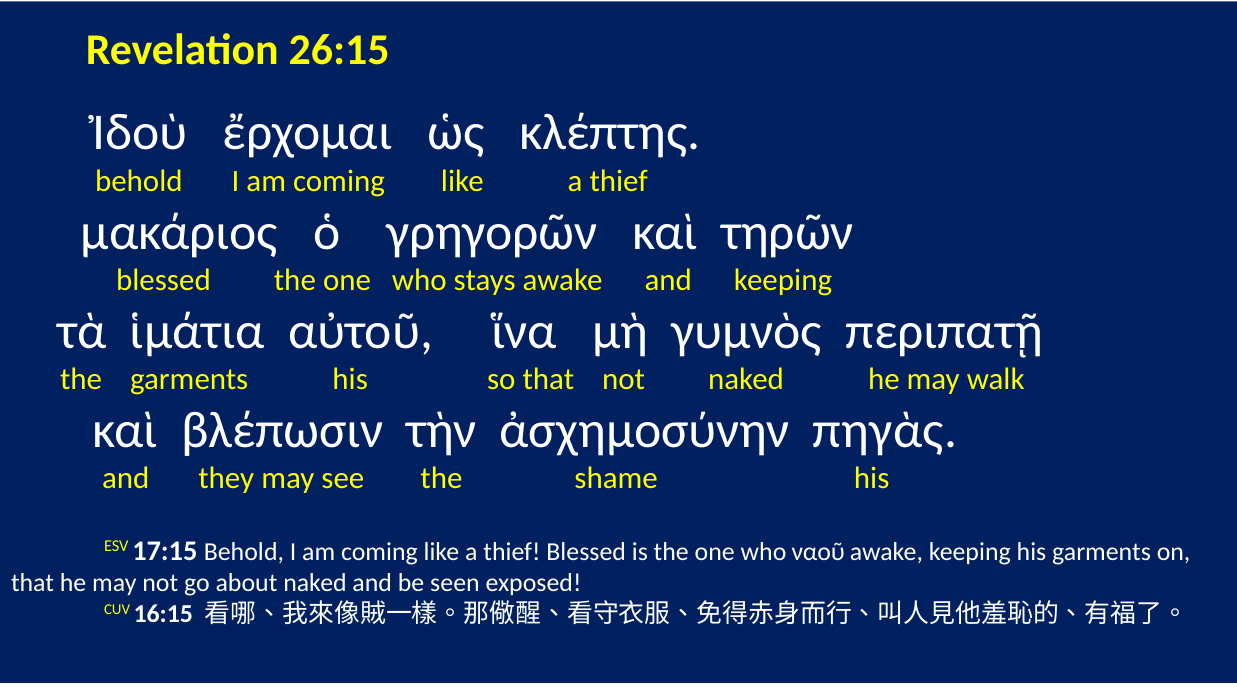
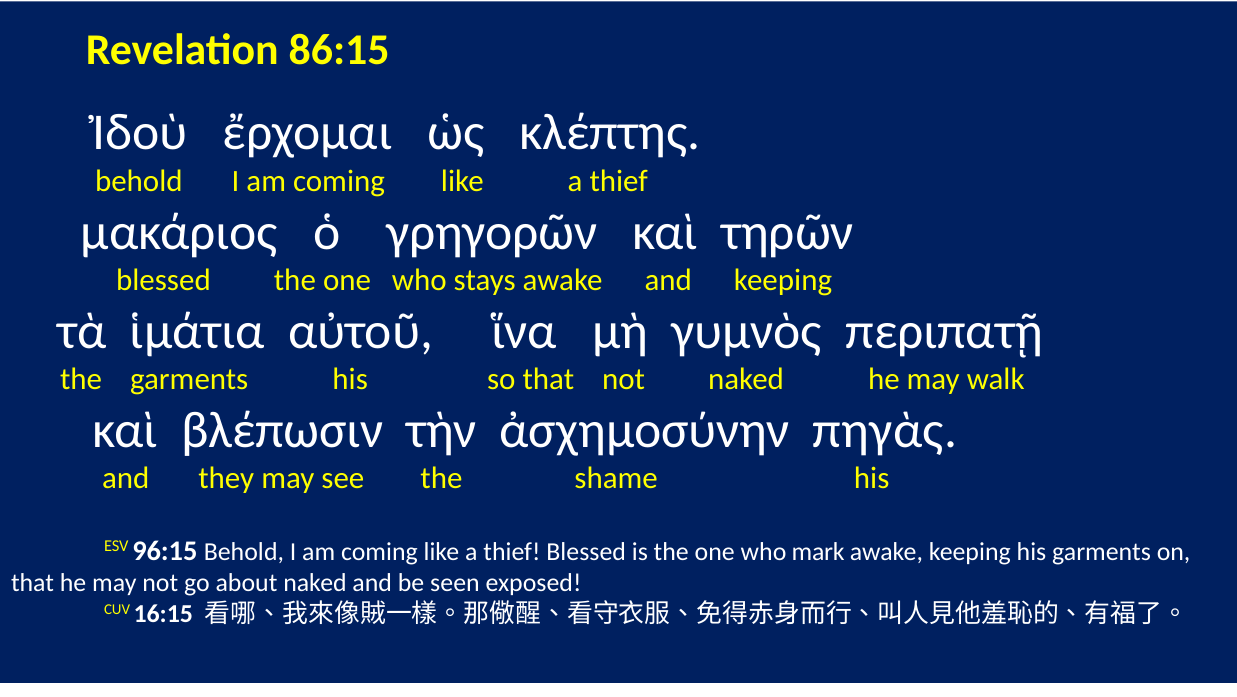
26:15: 26:15 -> 86:15 (339, 50)
17:15: 17:15 -> 96:15 (165, 551)
ναοῦ: ναοῦ -> mark (818, 552)
